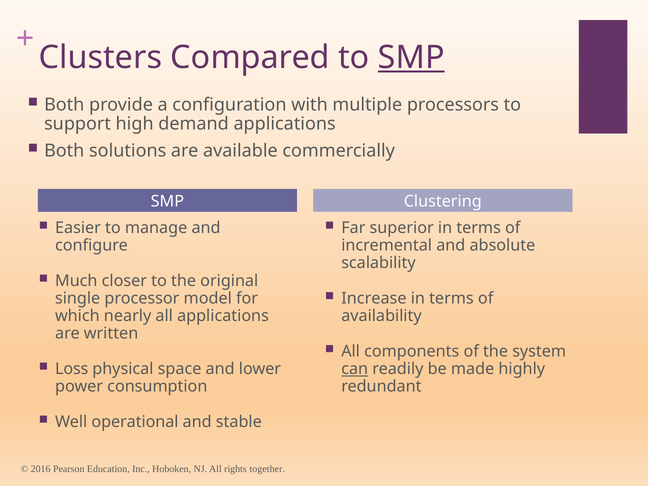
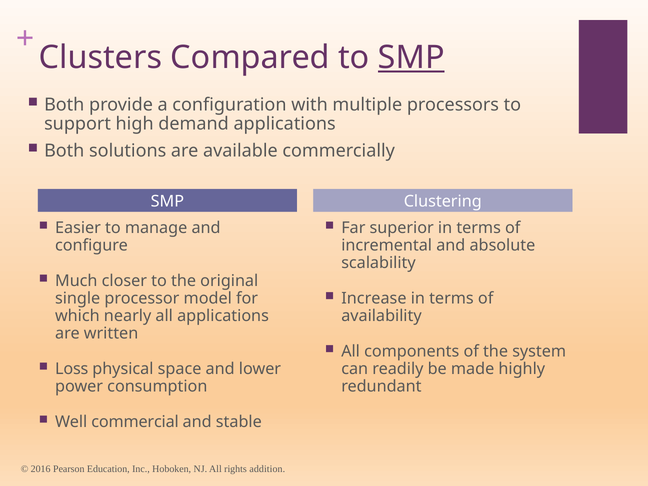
can underline: present -> none (355, 369)
operational: operational -> commercial (135, 422)
together: together -> addition (267, 469)
